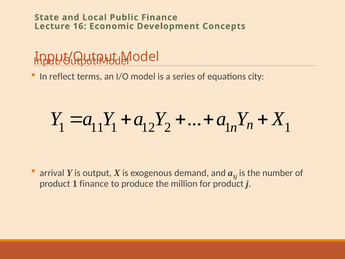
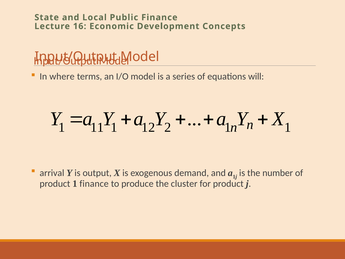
reflect: reflect -> where (62, 76)
city: city -> will (256, 76)
million: million -> cluster (184, 184)
